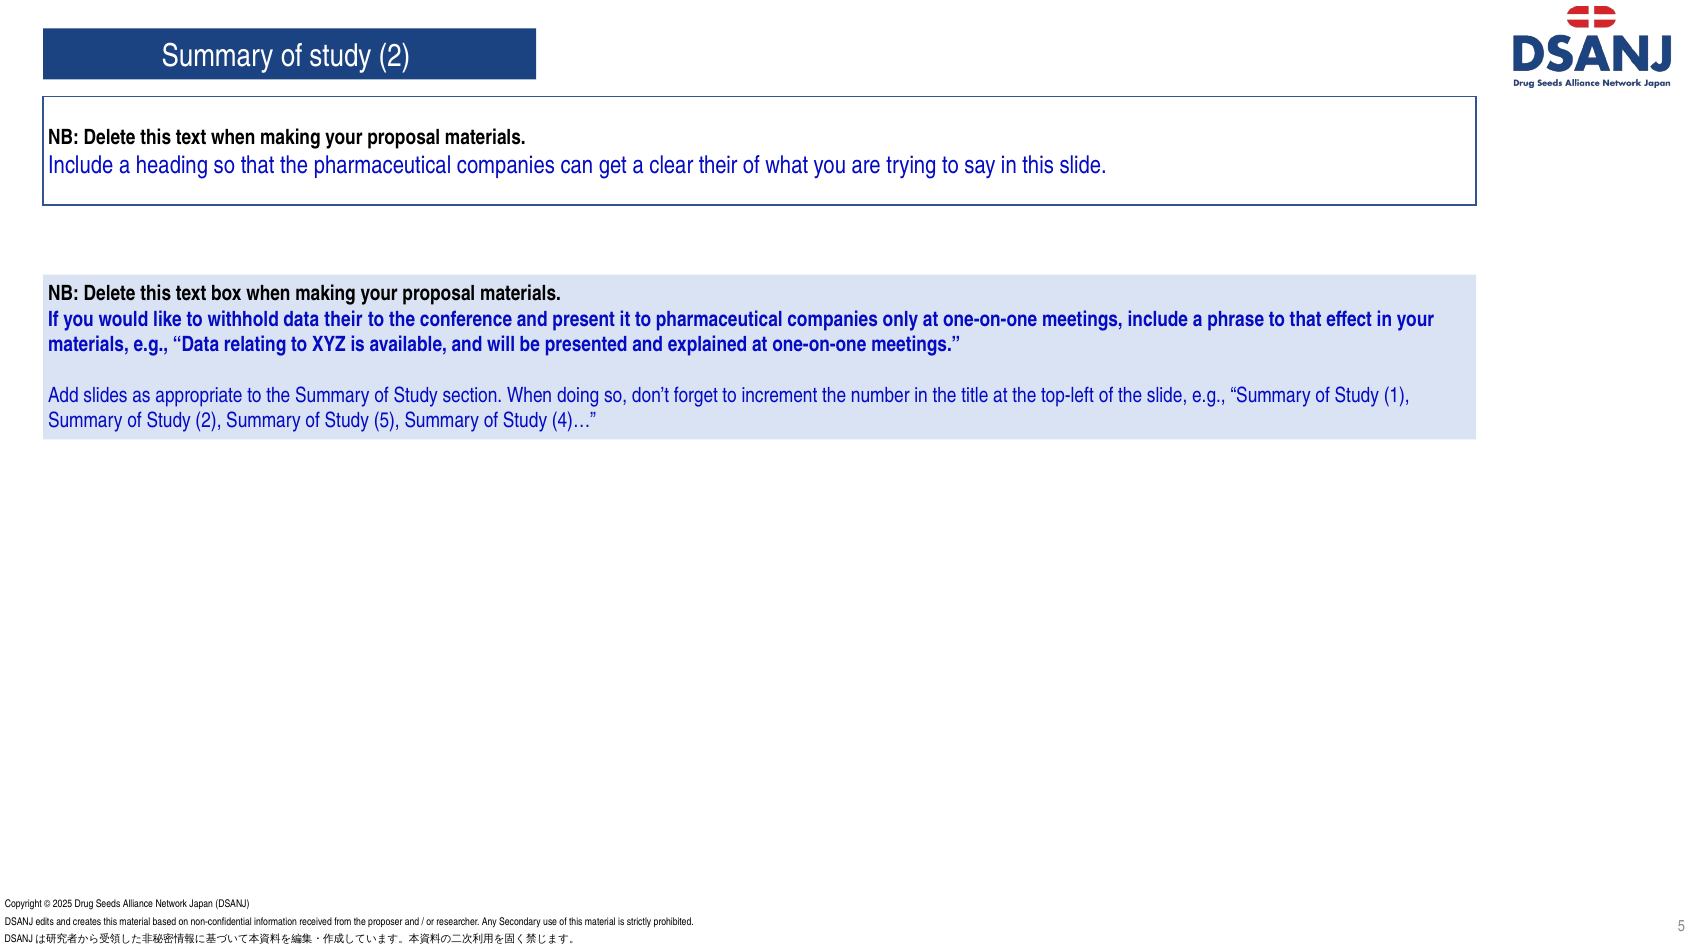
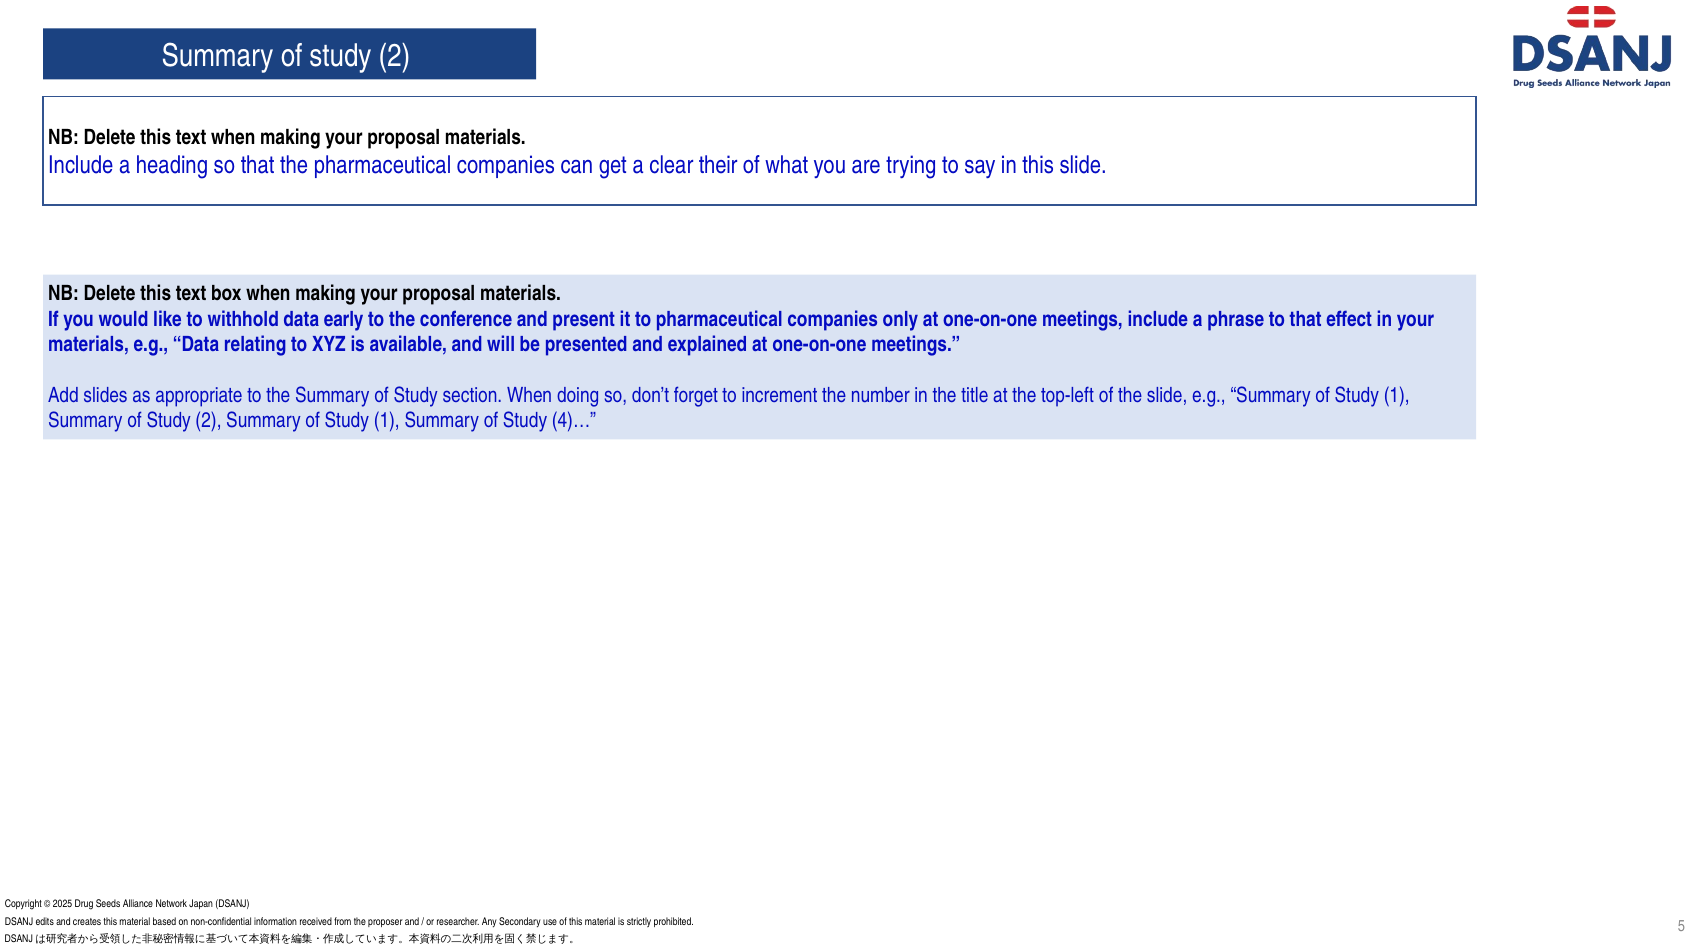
data their: their -> early (344, 319)
5: 5 -> 1 (387, 420)
